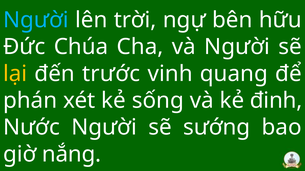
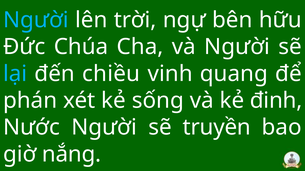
lại colour: yellow -> light blue (15, 74)
trước: trước -> chiều (111, 74)
sướng: sướng -> truyền (217, 128)
